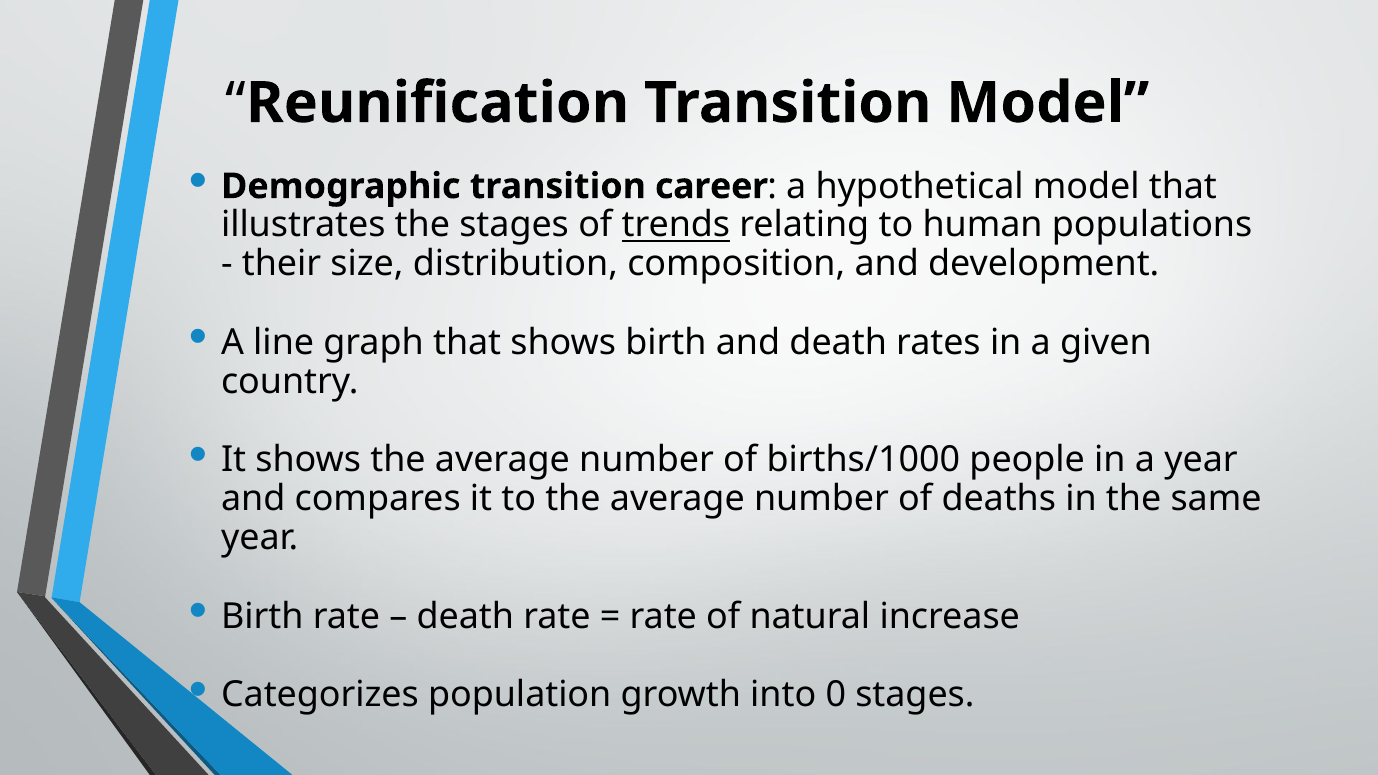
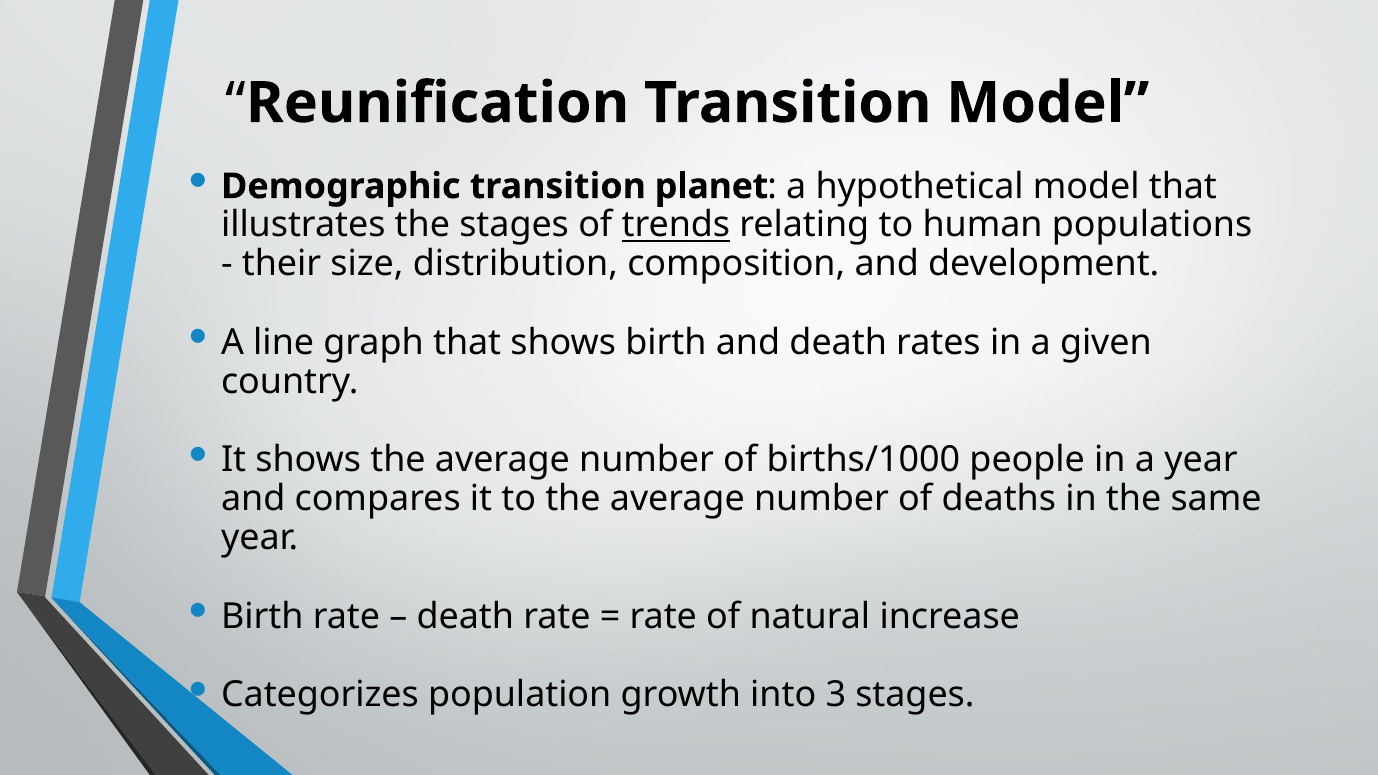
career: career -> planet (712, 186)
0: 0 -> 3 (836, 695)
